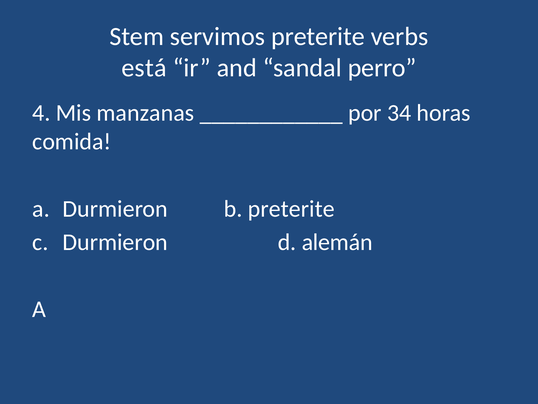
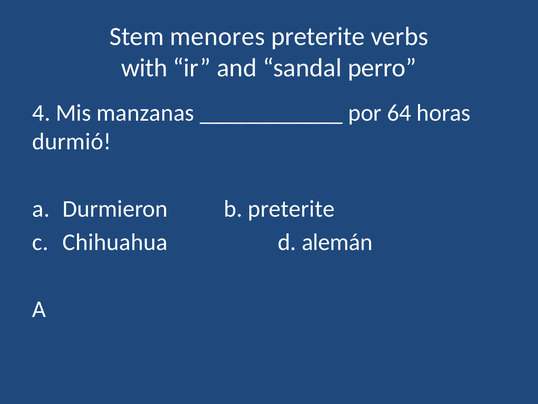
servimos: servimos -> menores (217, 36)
está: está -> with (144, 68)
34: 34 -> 64 (399, 113)
comida: comida -> durmió (72, 142)
Durmieron: Durmieron -> Chihuahua (115, 242)
